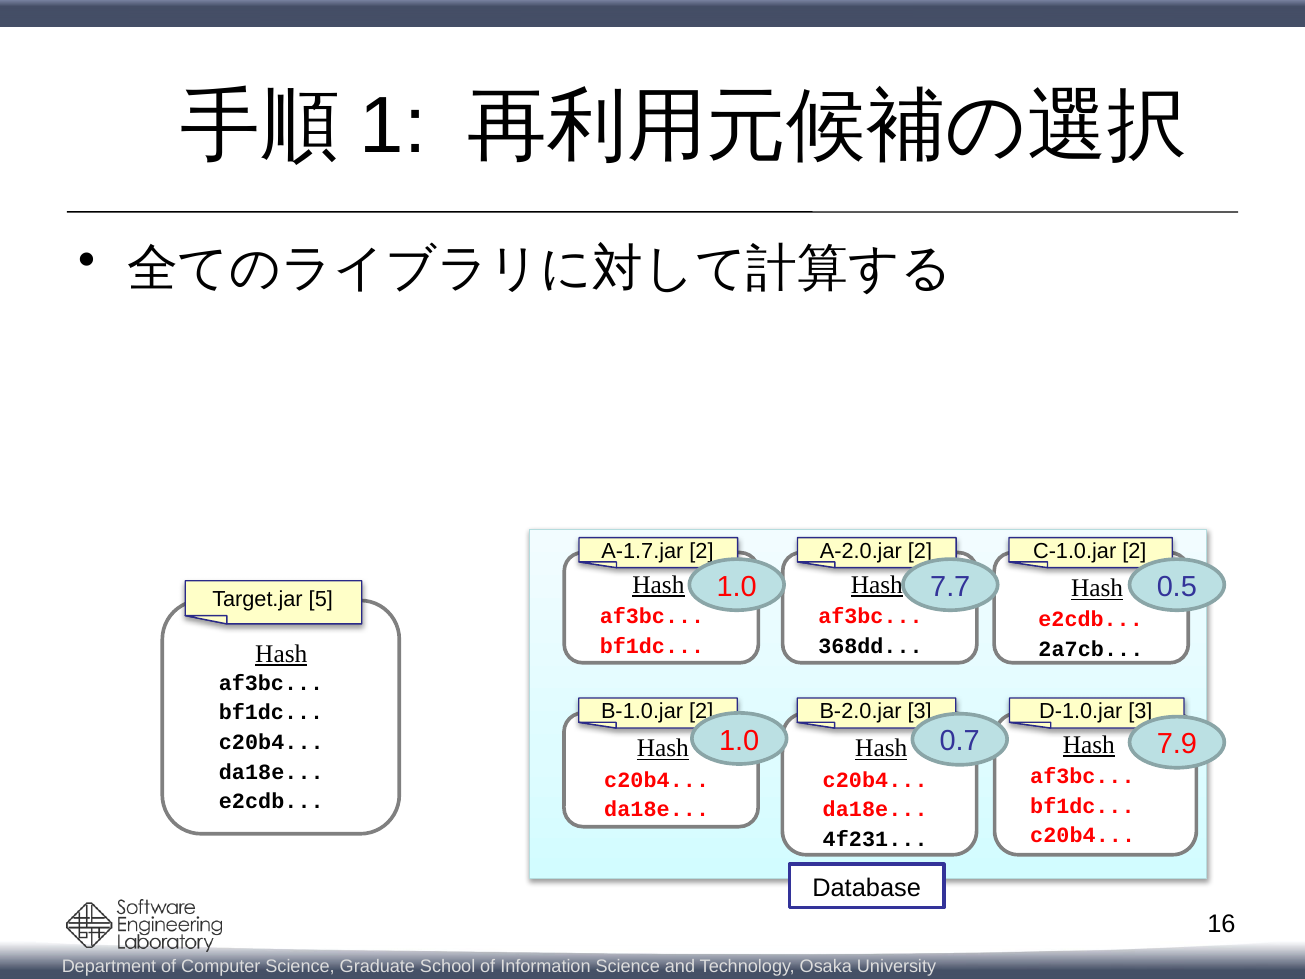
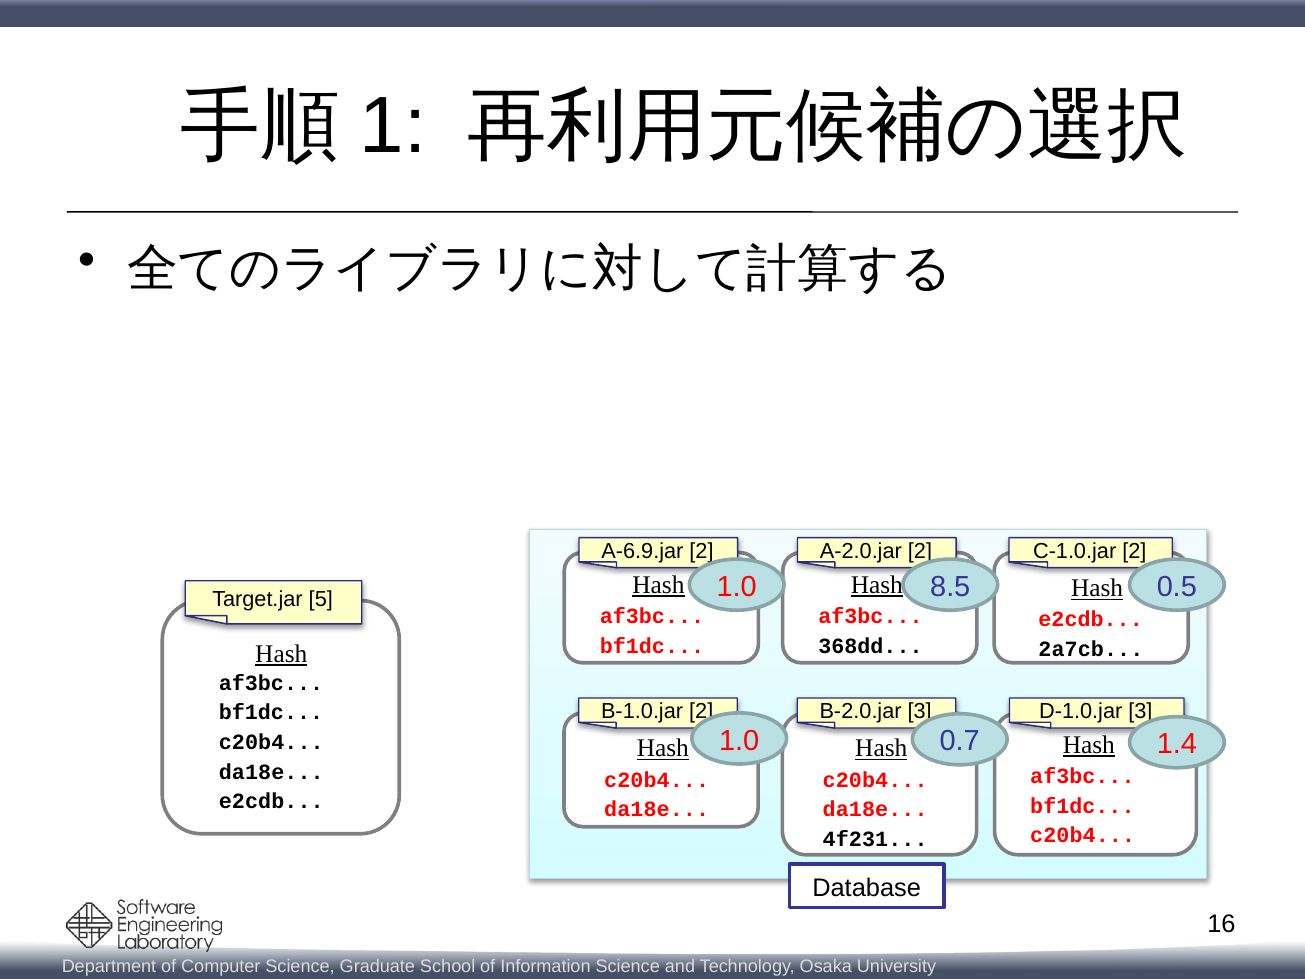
A-1.7.jar: A-1.7.jar -> A-6.9.jar (642, 551)
7.7: 7.7 -> 8.5 (950, 587)
7.9: 7.9 -> 1.4 (1177, 744)
